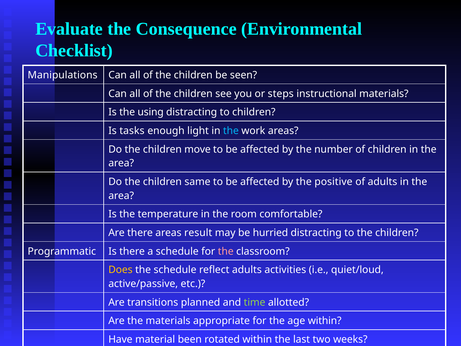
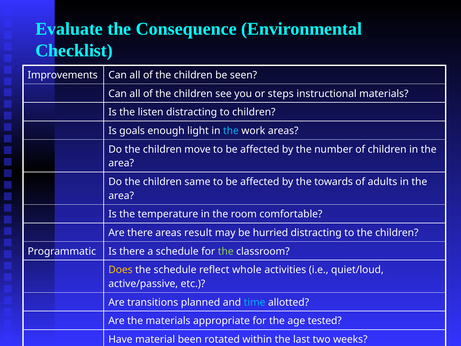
Manipulations: Manipulations -> Improvements (63, 75)
using: using -> listen (151, 112)
tasks: tasks -> goals (132, 131)
positive: positive -> towards (334, 182)
the colour: pink -> light green (226, 251)
reflect adults: adults -> whole (247, 270)
time colour: light green -> light blue (255, 302)
age within: within -> tested (325, 321)
